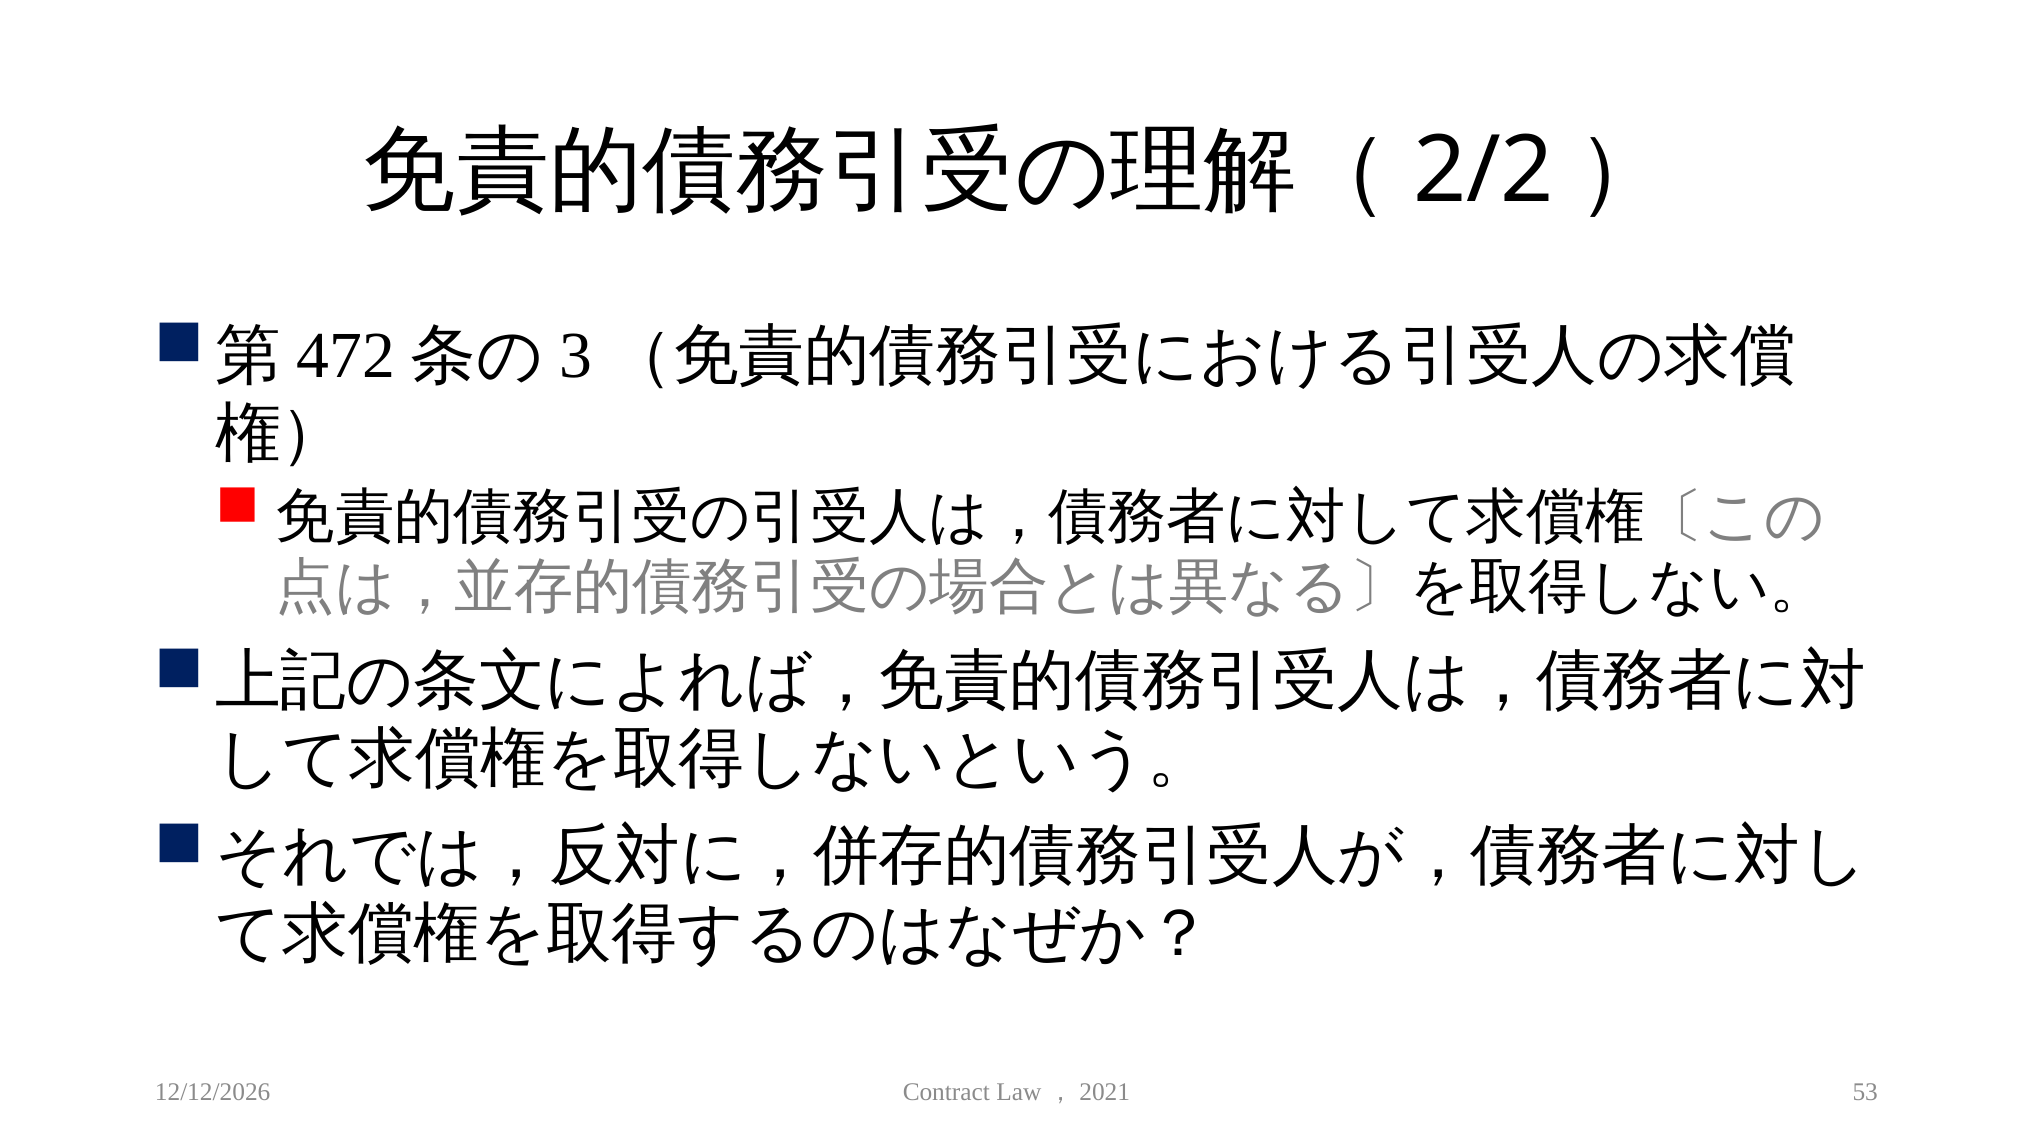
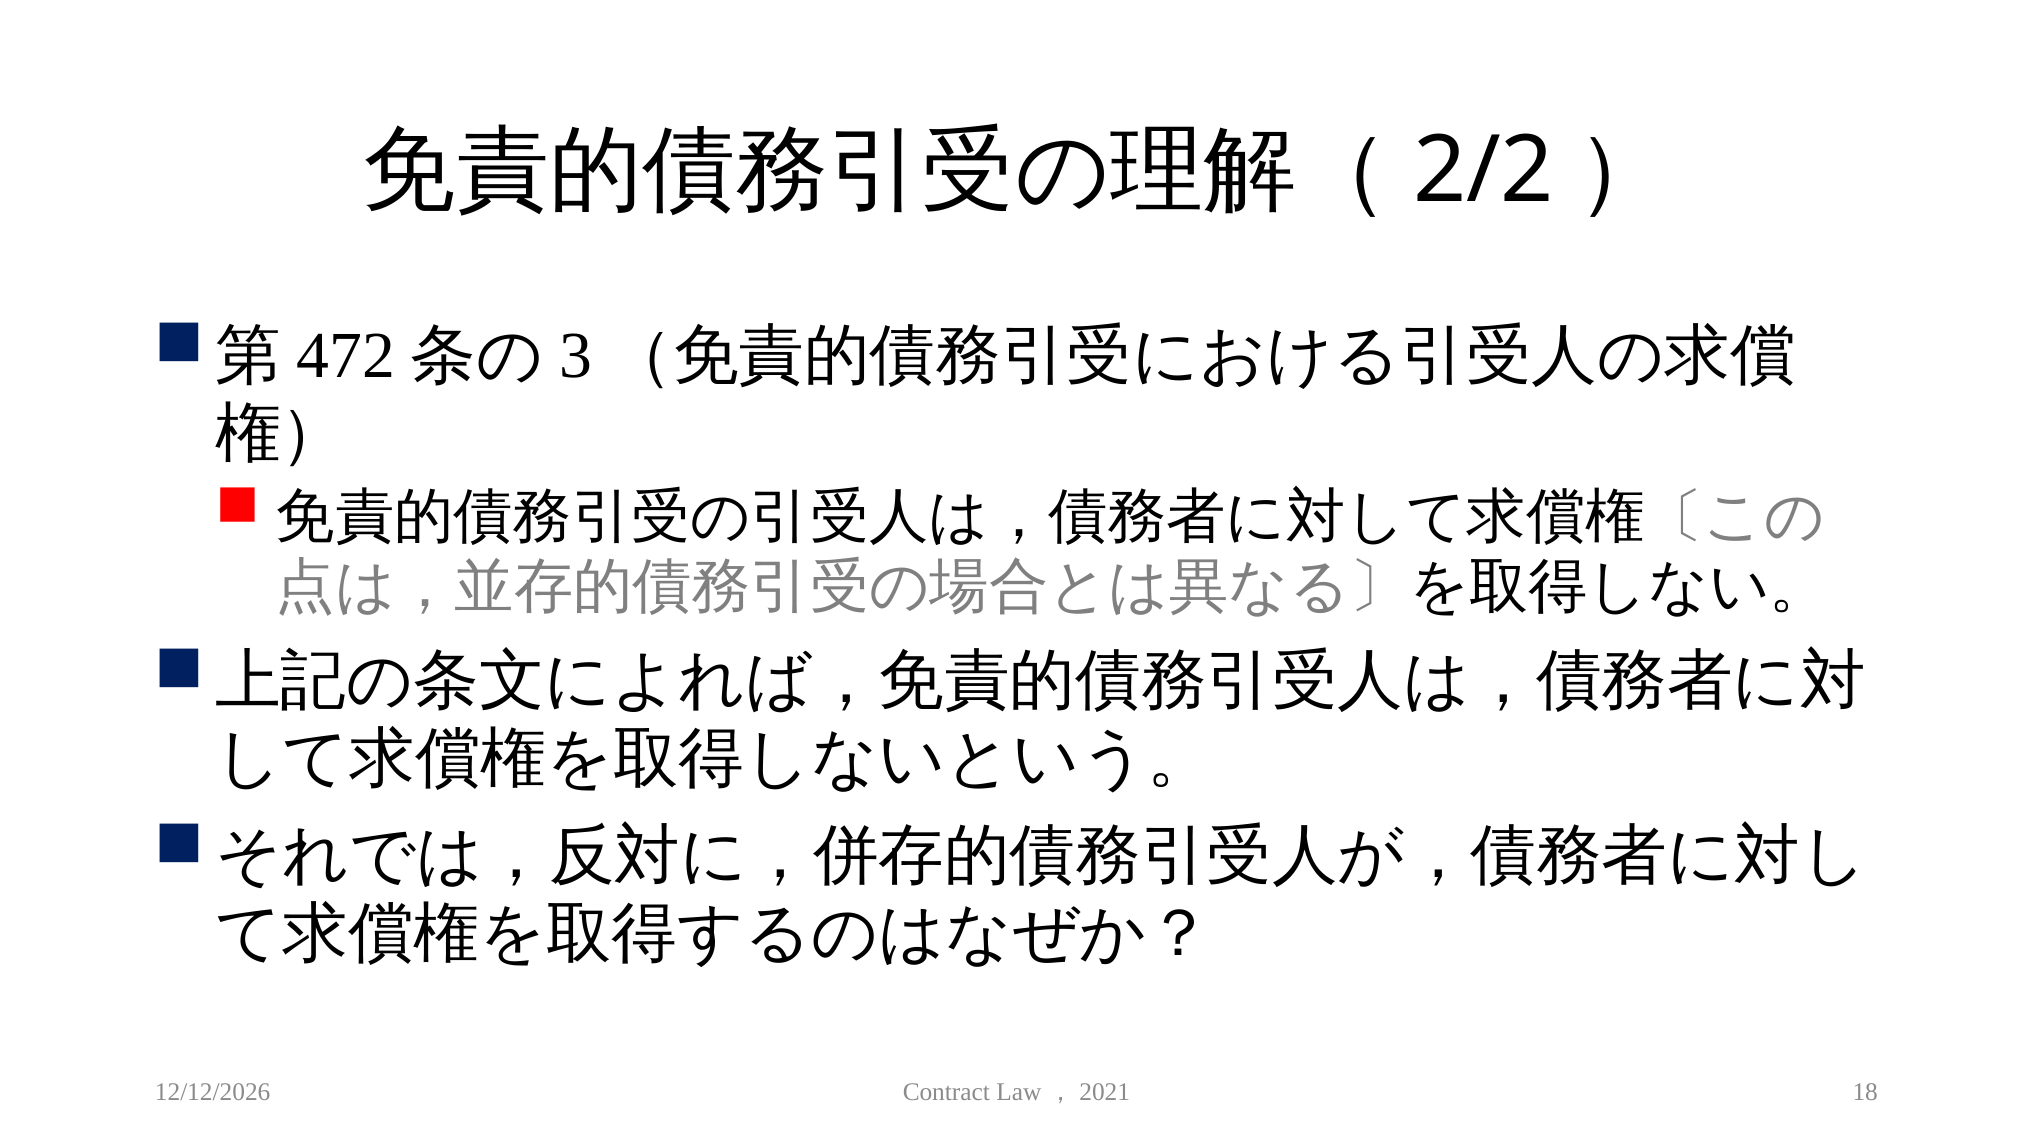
53: 53 -> 18 (1865, 1092)
